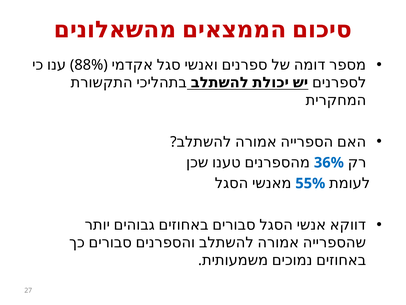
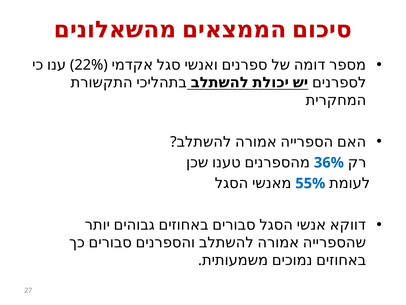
88%: 88% -> 22% (89, 65)
